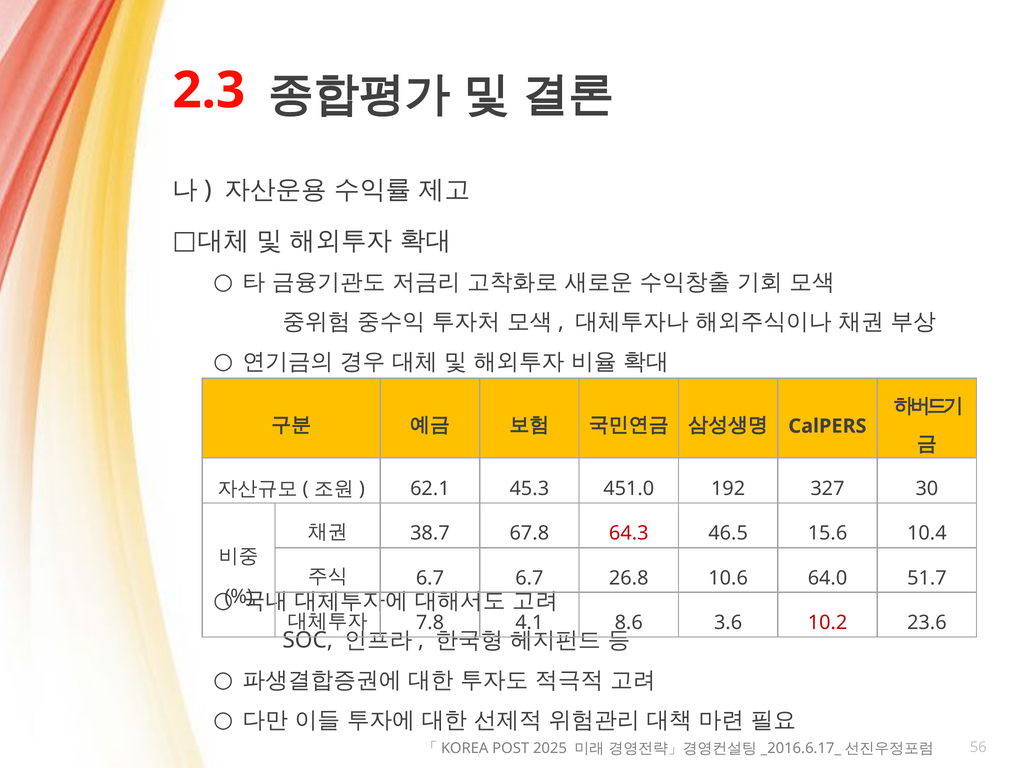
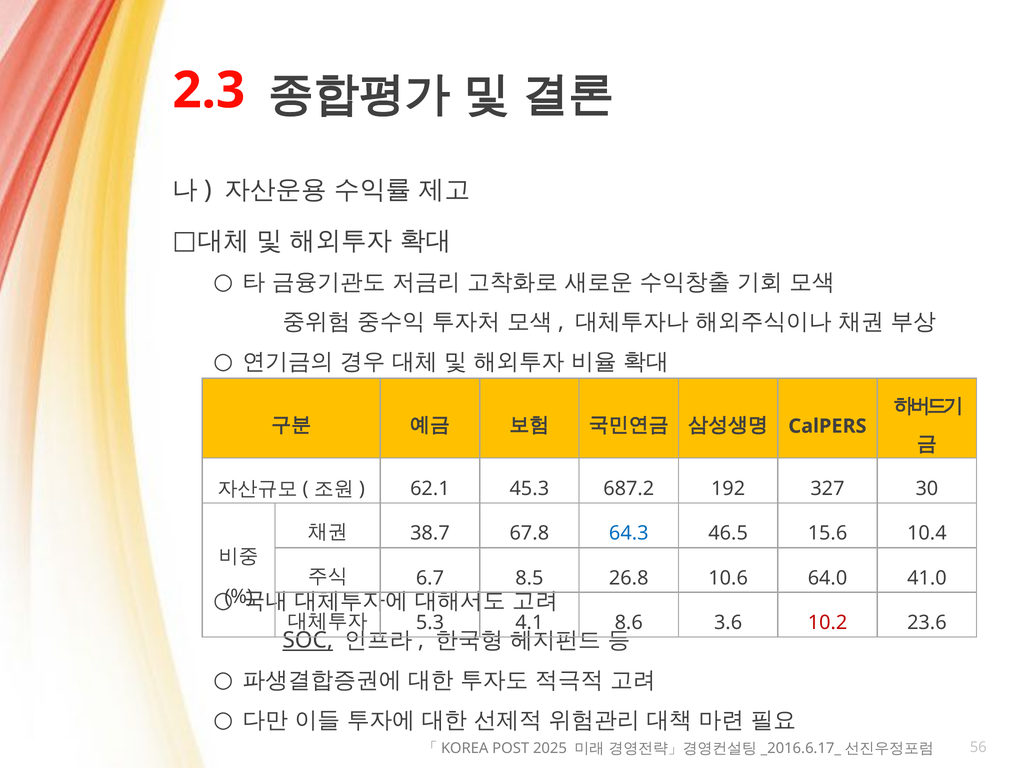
451.0: 451.0 -> 687.2 (629, 488)
64.3 colour: red -> blue (629, 533)
6.7 6.7: 6.7 -> 8.5 (529, 578)
51.7: 51.7 -> 41.0 (927, 578)
7.8: 7.8 -> 5.3 (430, 623)
SOC underline: none -> present (308, 640)
